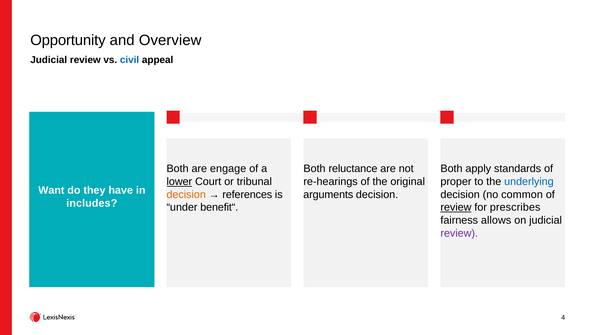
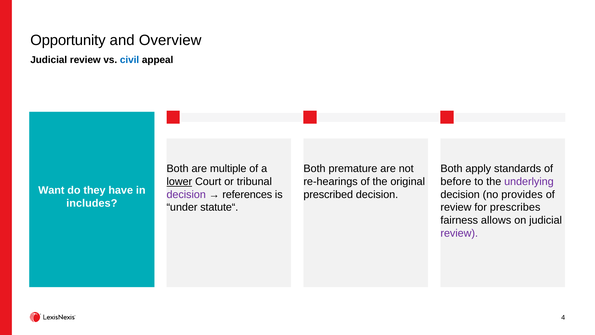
engage: engage -> multiple (228, 169)
reluctance: reluctance -> premature (353, 169)
proper: proper -> before (456, 182)
underlying colour: blue -> purple (529, 182)
decision colour: orange -> purple (186, 195)
arguments: arguments -> prescribed (328, 195)
common: common -> provides (522, 195)
benefit“: benefit“ -> statute“ (219, 207)
review underline: present -> none (456, 207)
